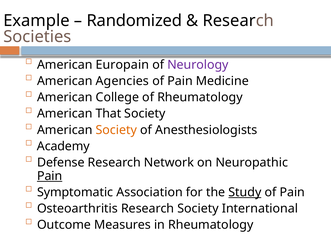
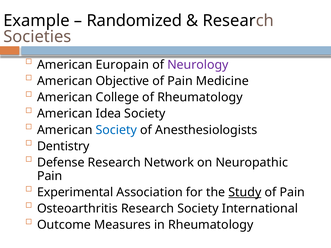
Agencies: Agencies -> Objective (122, 81)
That: That -> Idea (108, 114)
Society colour: orange -> blue (116, 130)
Academy: Academy -> Dentistry (63, 146)
Pain underline: present -> none (50, 176)
Symptomatic: Symptomatic -> Experimental (75, 192)
